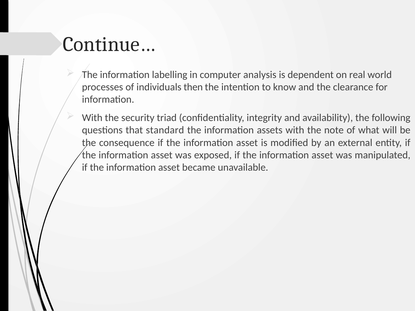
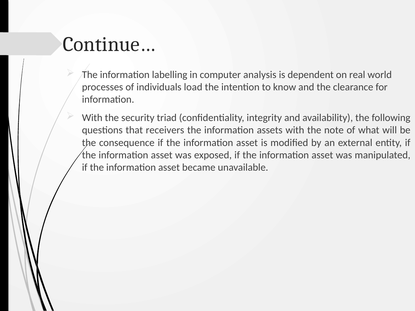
then: then -> load (193, 87)
standard: standard -> receivers (165, 130)
